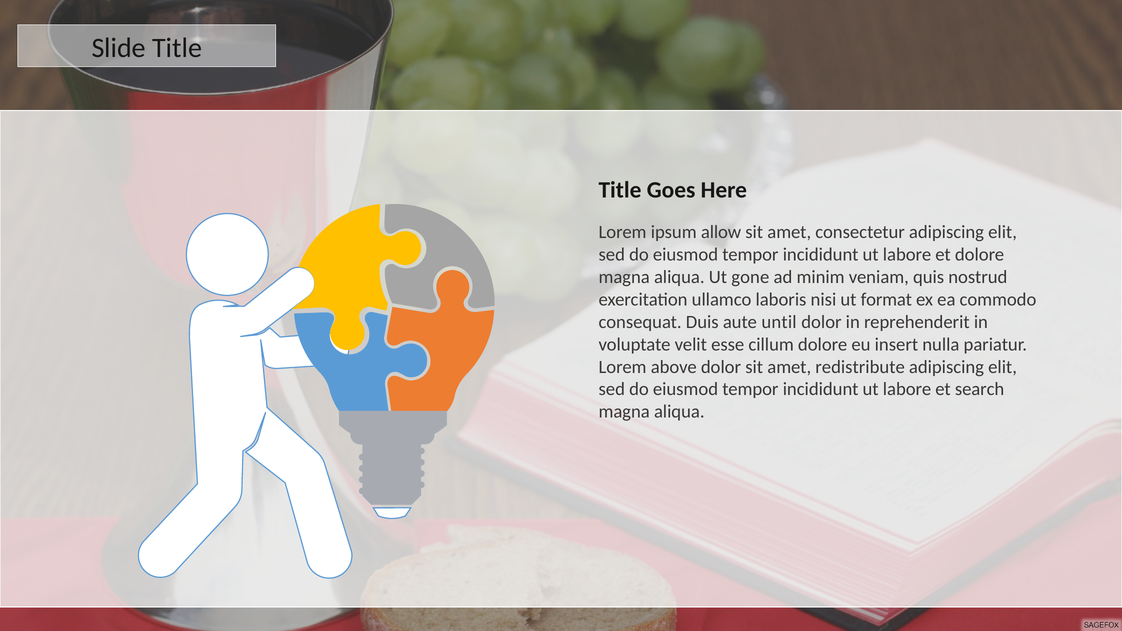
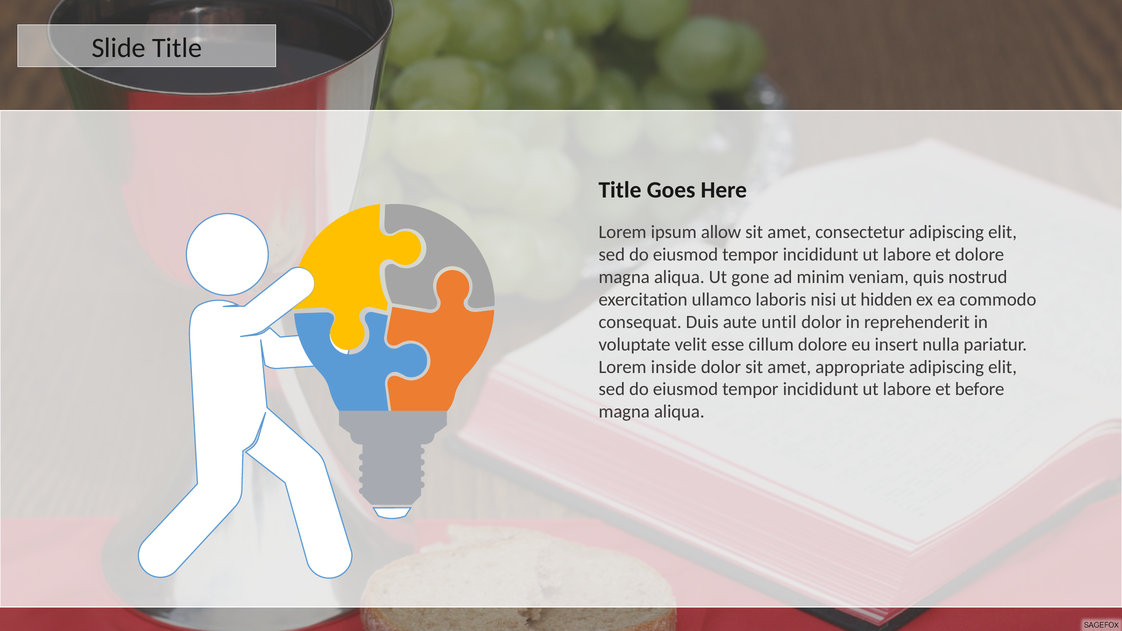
format: format -> hidden (886, 300)
above: above -> inside (674, 367)
redistribute: redistribute -> appropriate (860, 367)
search: search -> before (980, 389)
